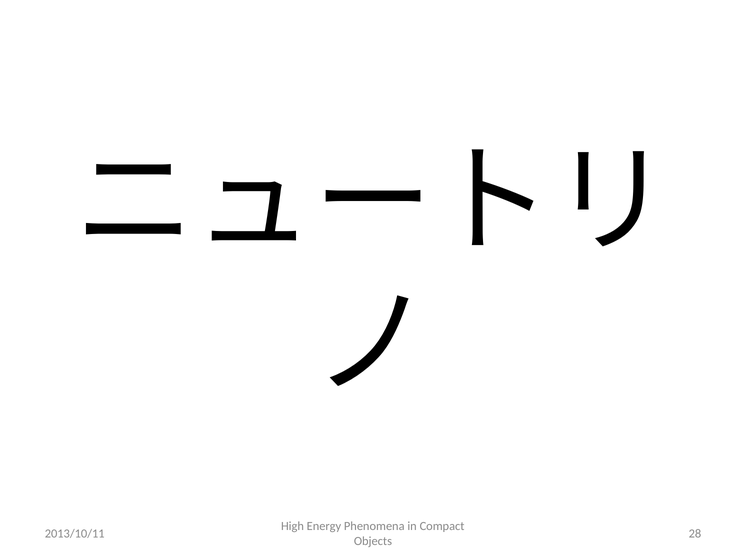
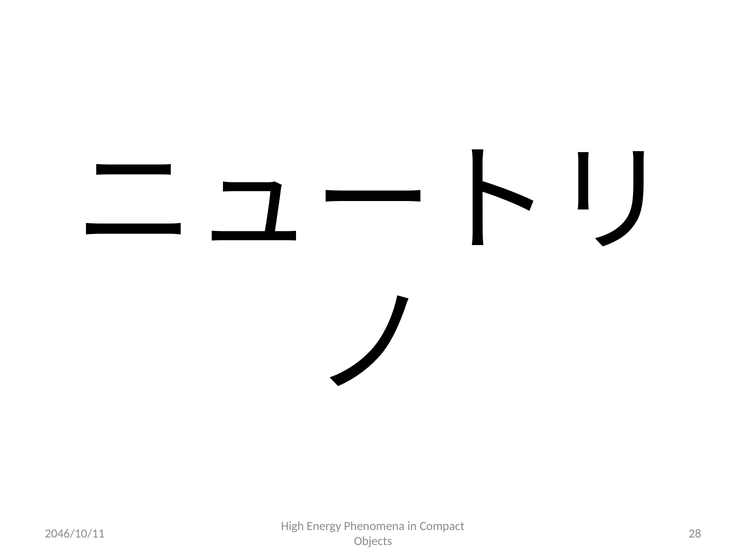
2013/10/11: 2013/10/11 -> 2046/10/11 (75, 534)
